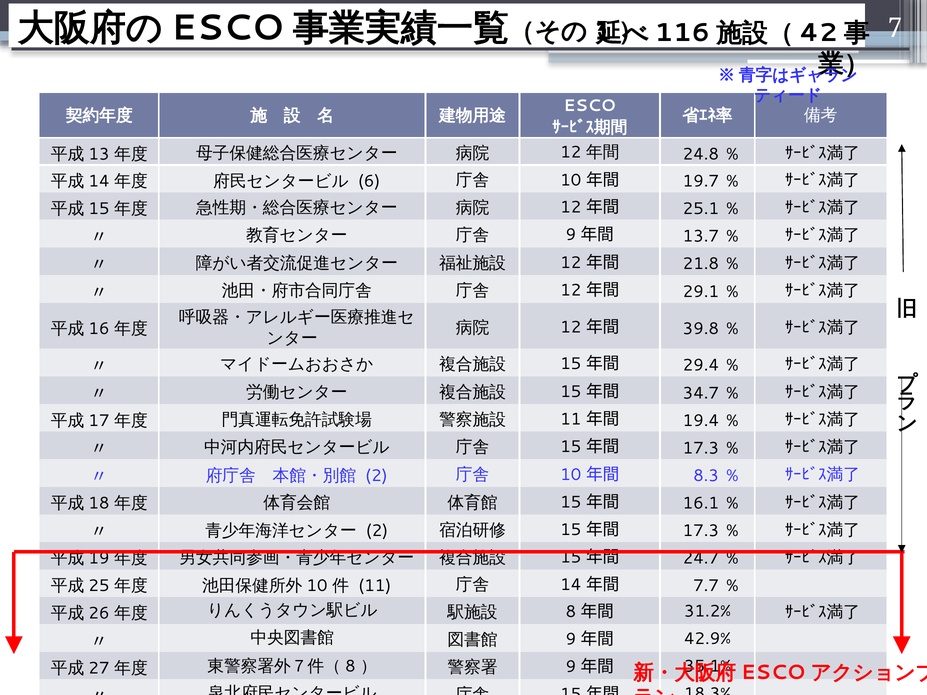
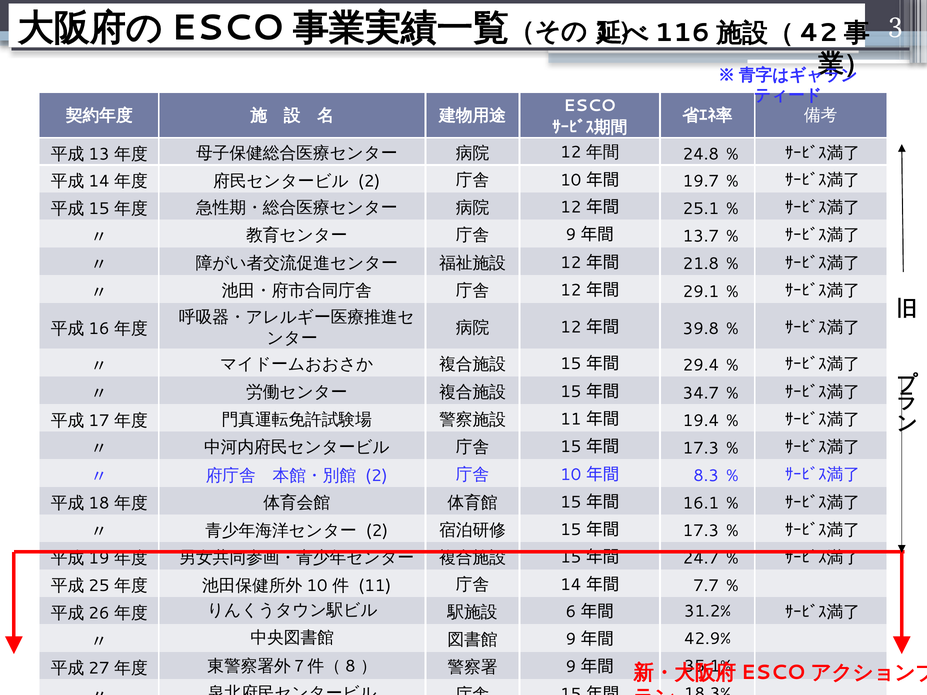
7: 7 -> 3 (895, 24)
6: 6 -> 2 (369, 181)
8: 8 -> 6 (571, 612)
